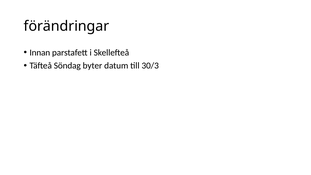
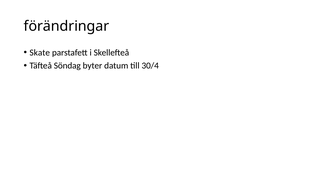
Innan: Innan -> Skate (40, 53)
30/3: 30/3 -> 30/4 (150, 66)
